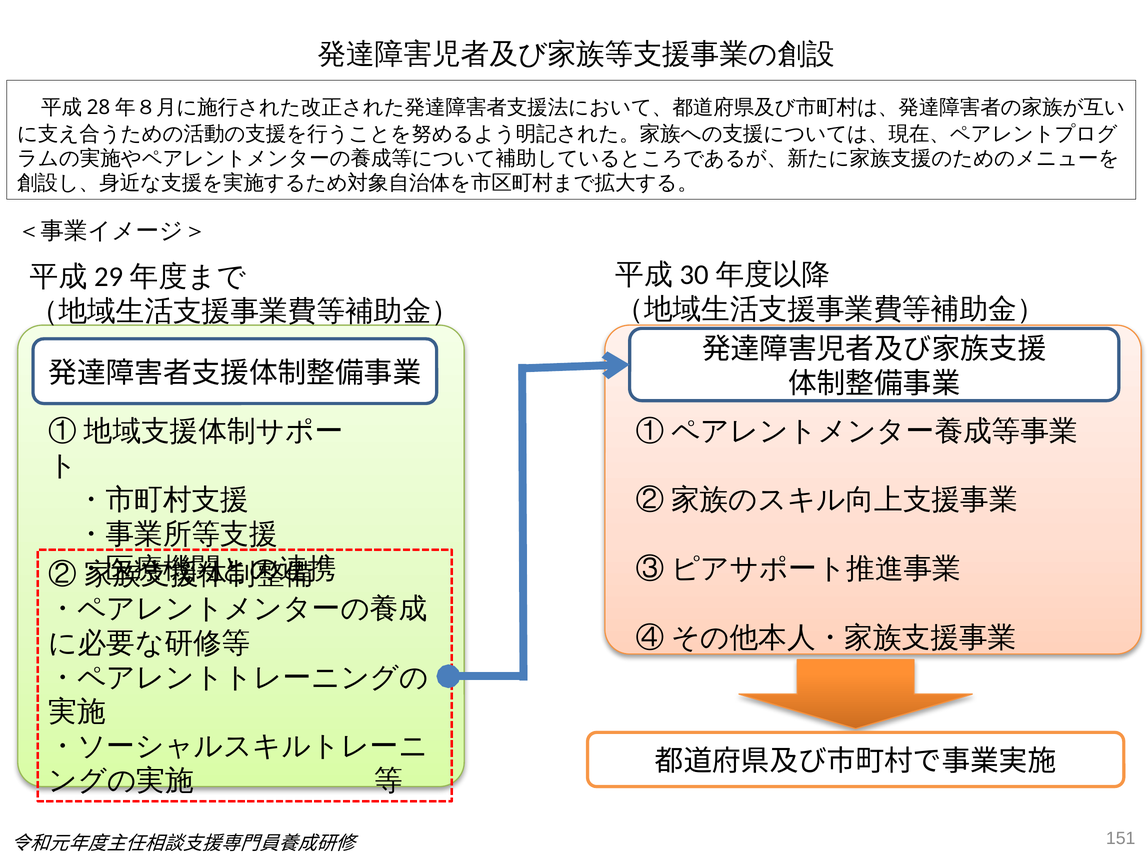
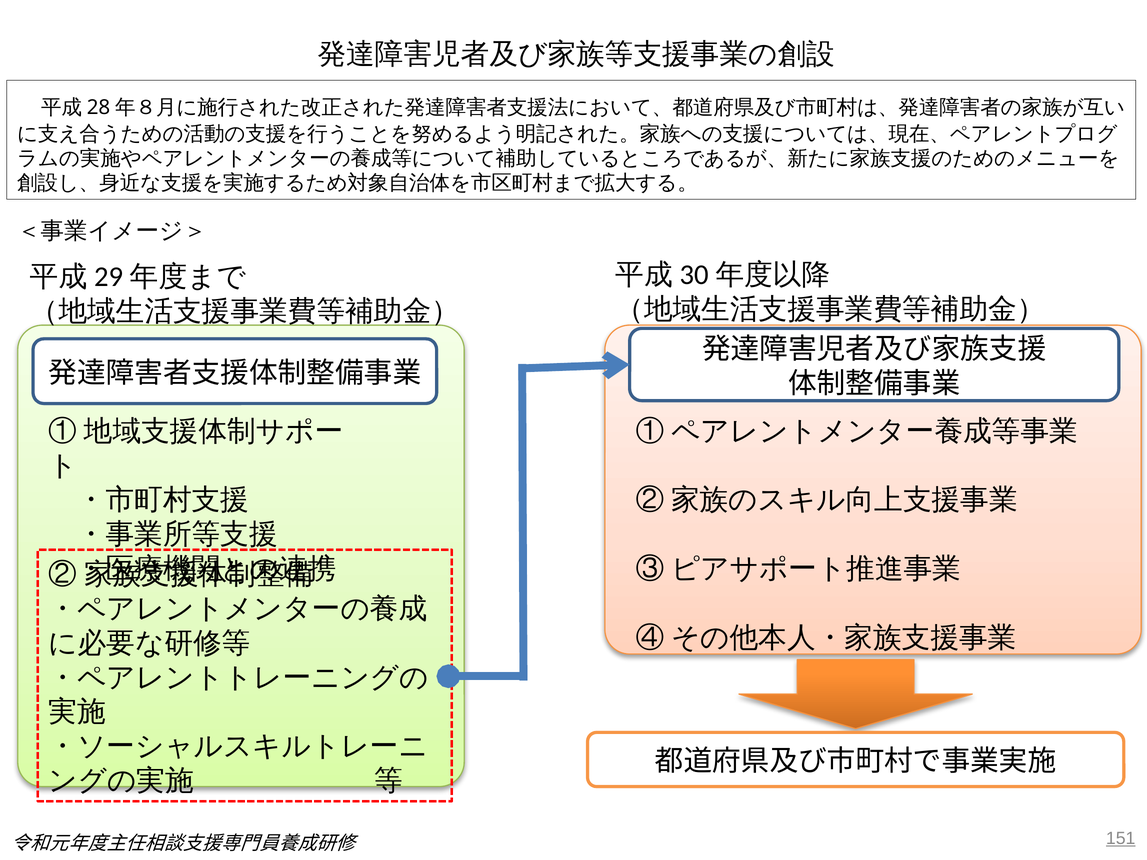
151 underline: none -> present (1121, 839)
